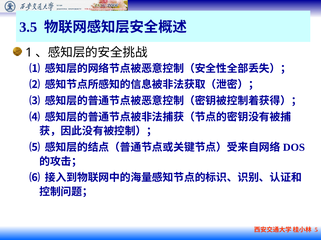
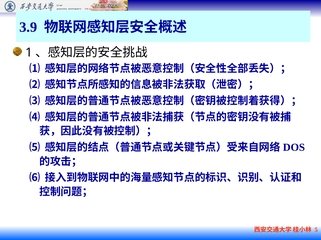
3.5: 3.5 -> 3.9 (28, 27)
